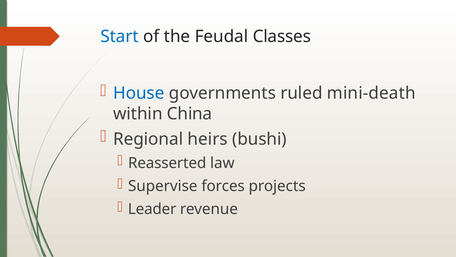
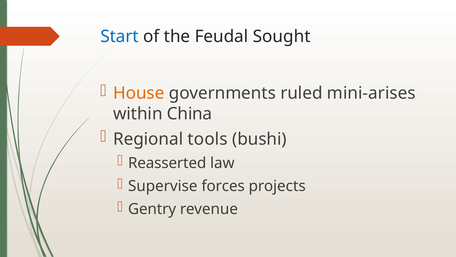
Classes: Classes -> Sought (282, 37)
House colour: blue -> orange (139, 93)
mini-death: mini-death -> mini-arises (371, 93)
heirs: heirs -> tools (208, 139)
Leader: Leader -> Gentry (152, 209)
